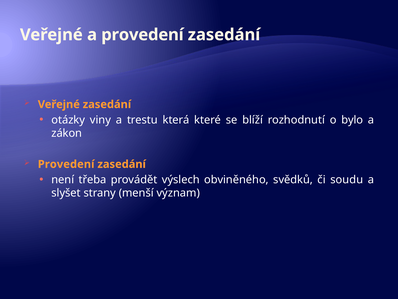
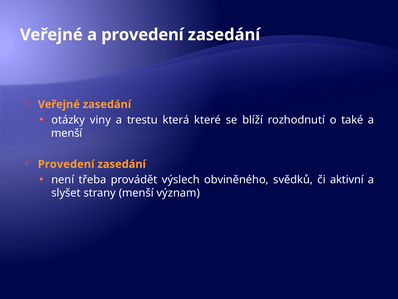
bylo: bylo -> také (352, 120)
zákon: zákon -> menší (67, 133)
soudu: soudu -> aktivní (347, 179)
